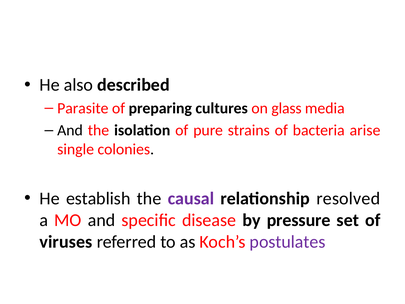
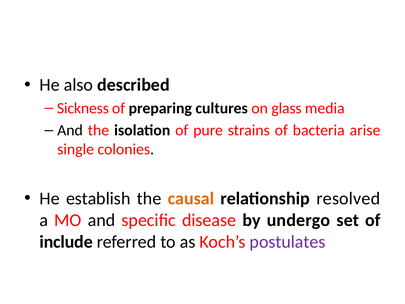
Parasite: Parasite -> Sickness (83, 108)
causal colour: purple -> orange (191, 198)
pressure: pressure -> undergo (299, 220)
viruses: viruses -> include (66, 242)
